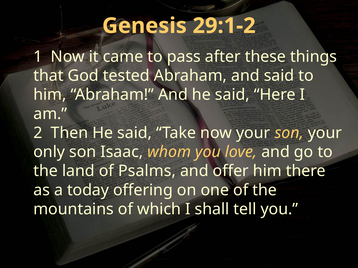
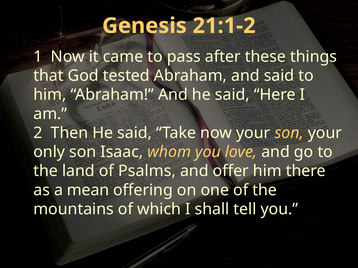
29:1-2: 29:1-2 -> 21:1-2 (224, 26)
today: today -> mean (88, 190)
